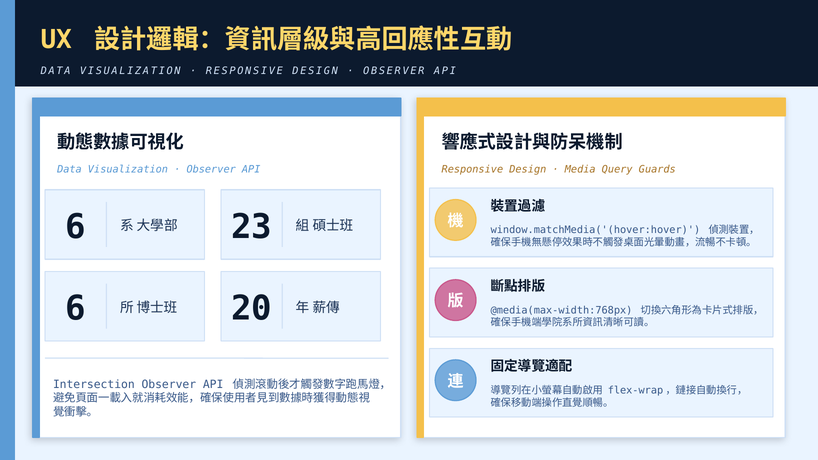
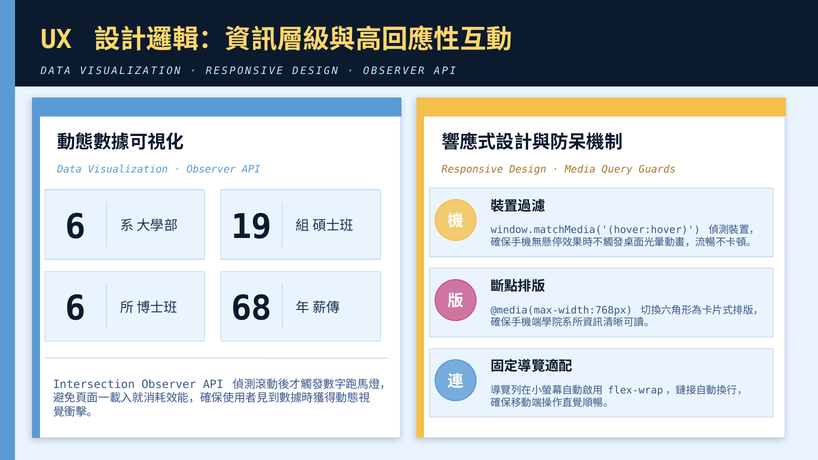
23: 23 -> 19 (251, 227)
20: 20 -> 68 (251, 309)
